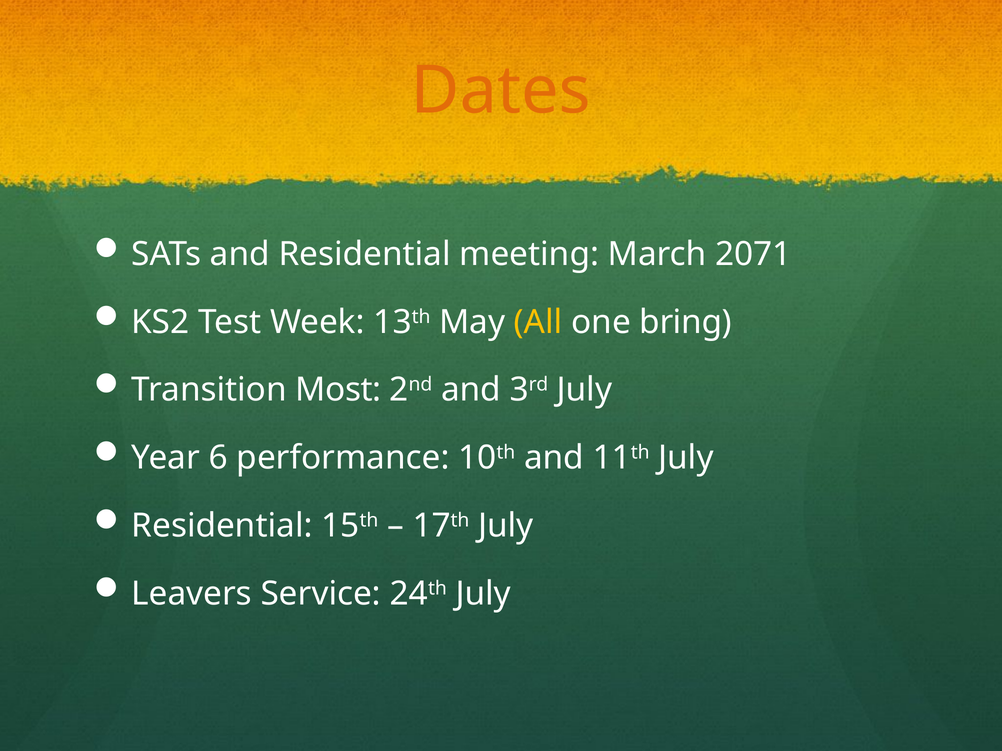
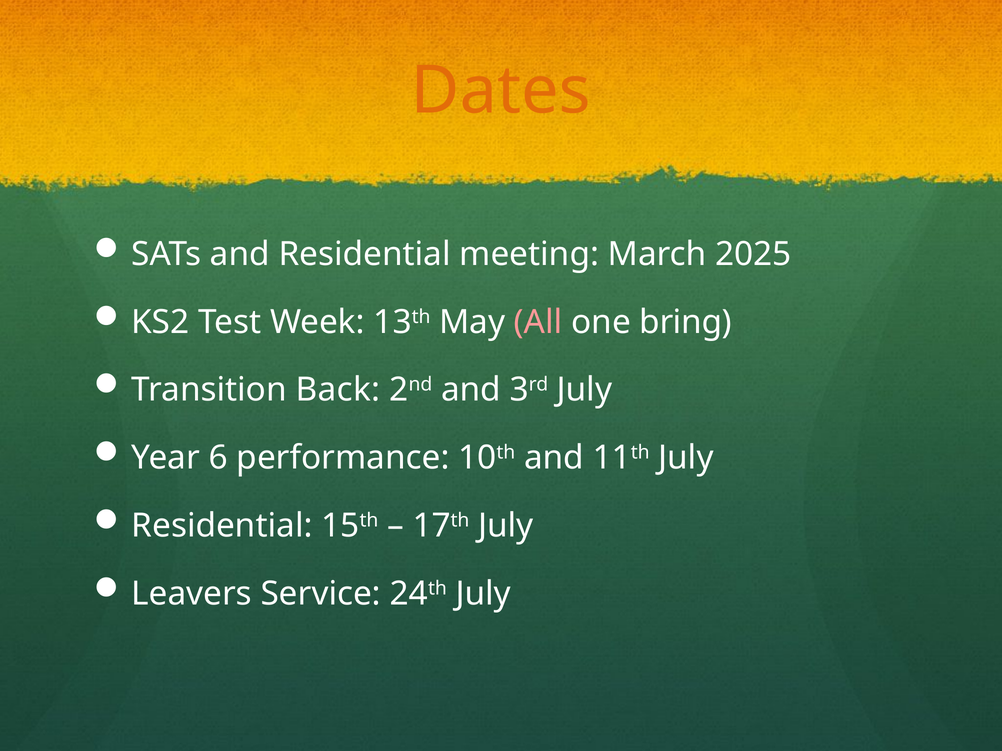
2071: 2071 -> 2025 (753, 254)
All colour: yellow -> pink (538, 322)
Most: Most -> Back (338, 390)
